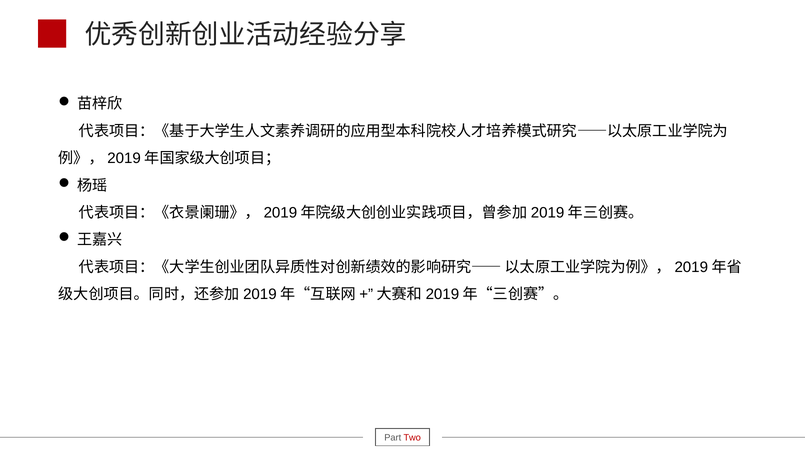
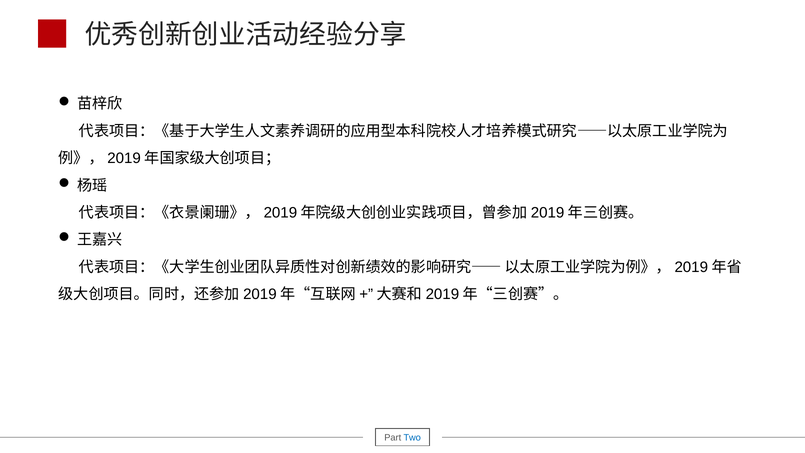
Two colour: red -> blue (412, 438)
